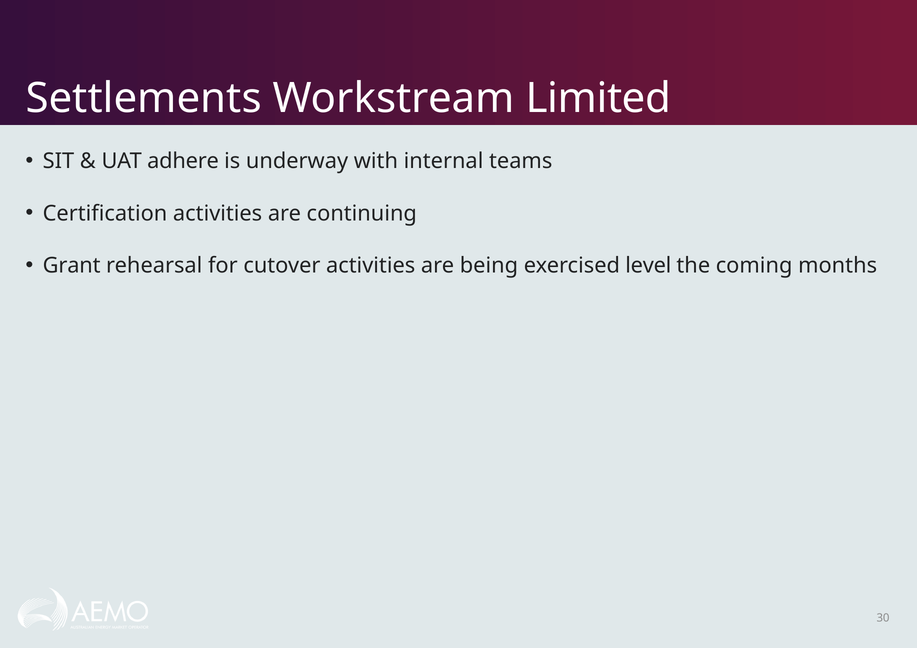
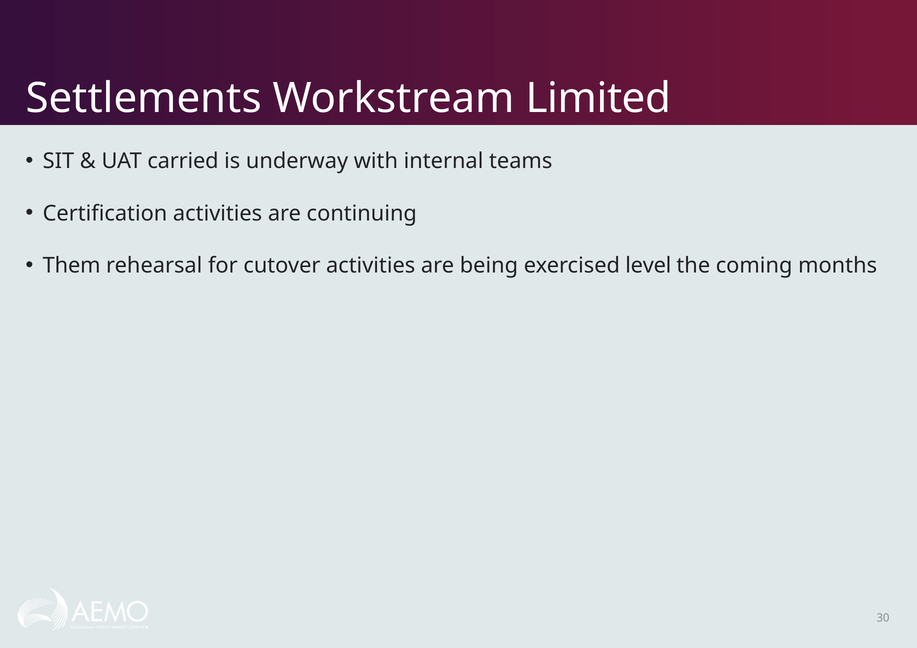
adhere: adhere -> carried (183, 161)
Grant: Grant -> Them (72, 266)
